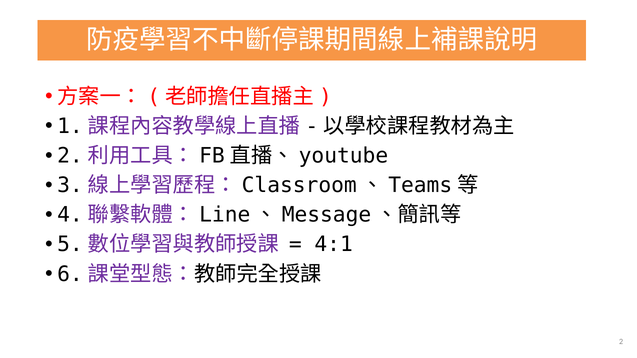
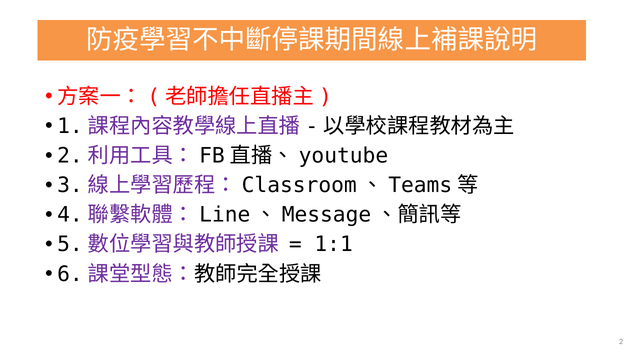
4:1: 4:1 -> 1:1 (334, 245)
